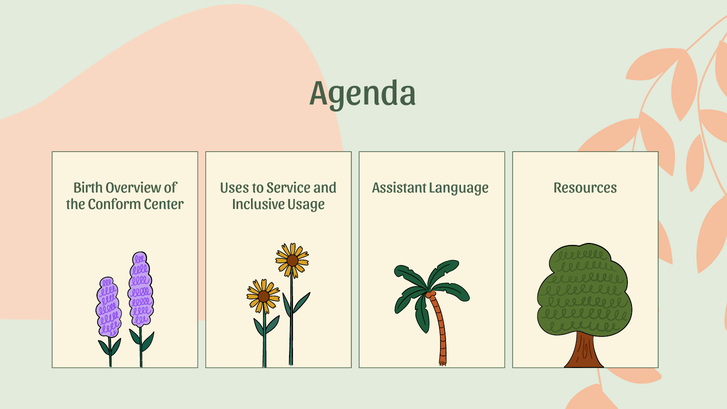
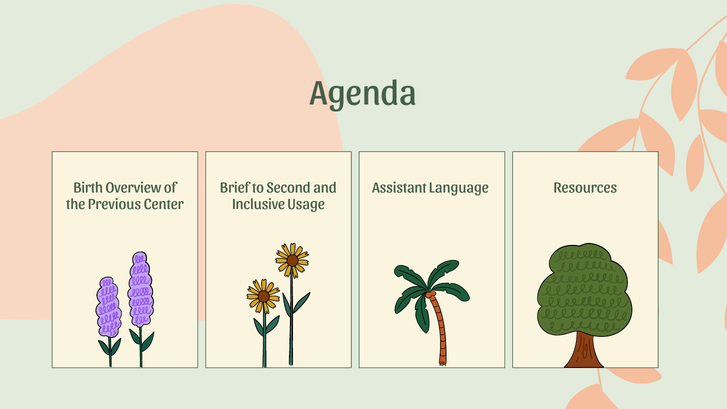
Uses: Uses -> Brief (235, 188)
Service: Service -> Second (289, 188)
Conform: Conform -> Previous (115, 204)
